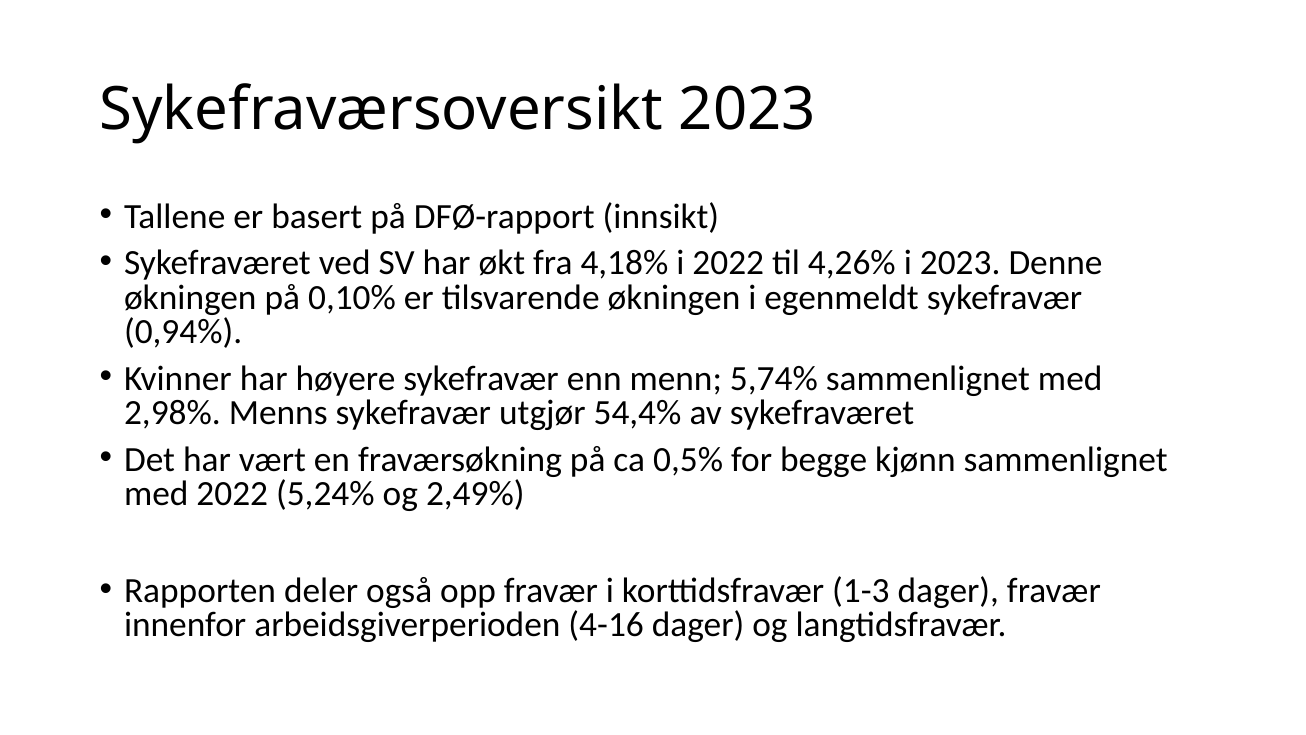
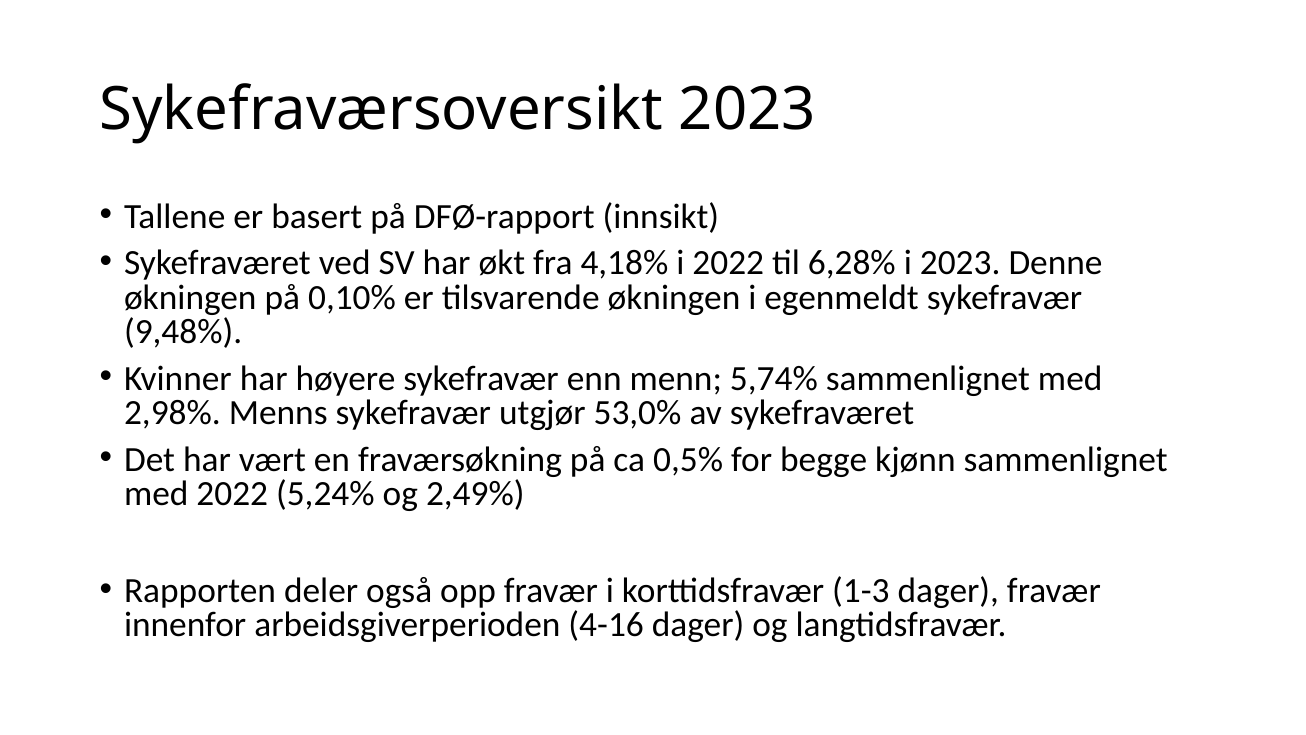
4,26%: 4,26% -> 6,28% (852, 263)
0,94%: 0,94% -> 9,48% (183, 332)
54,4%: 54,4% -> 53,0% (637, 413)
